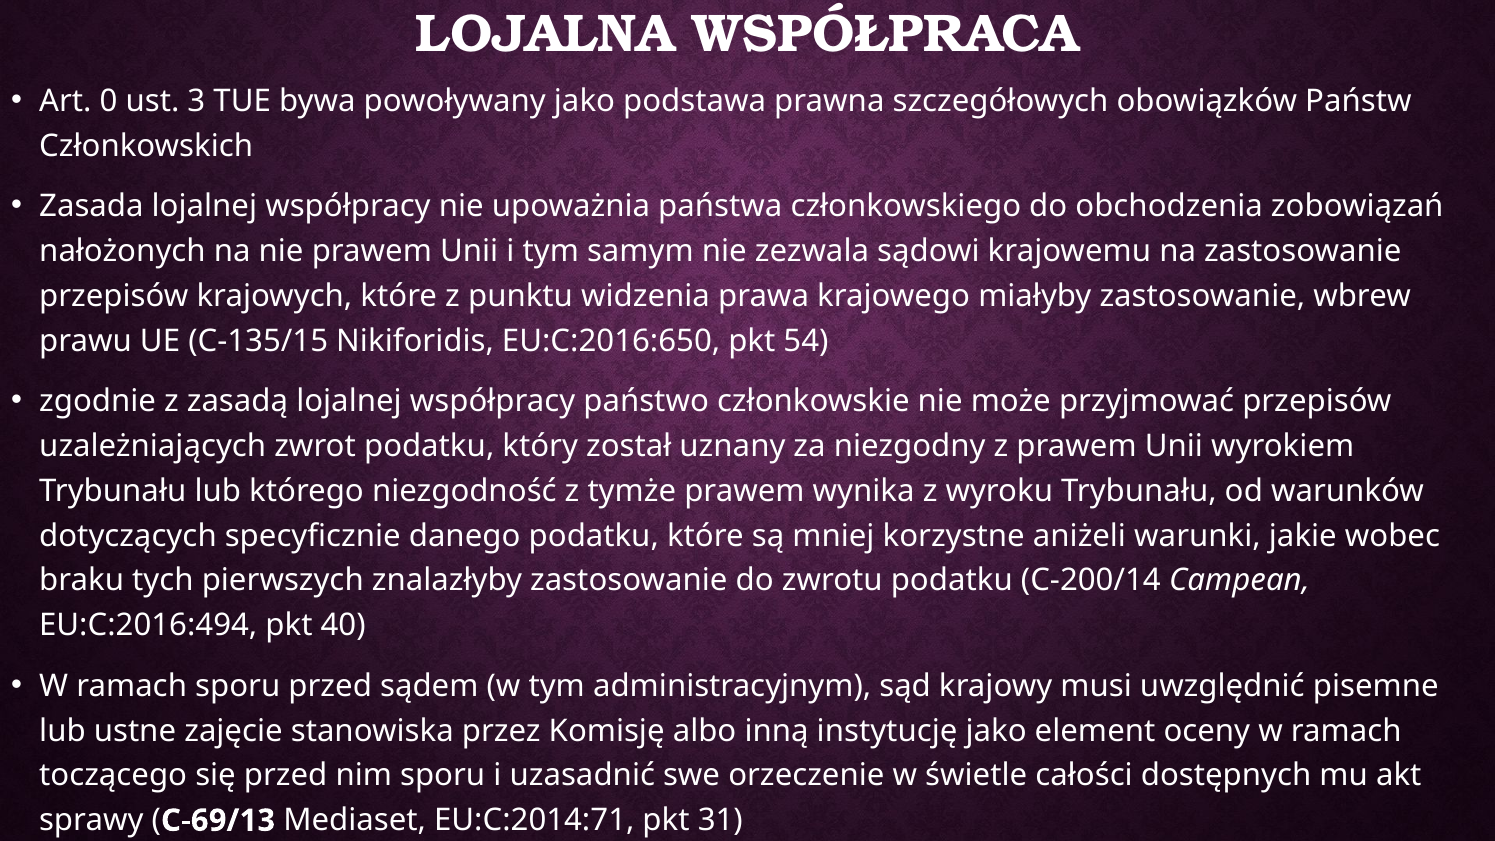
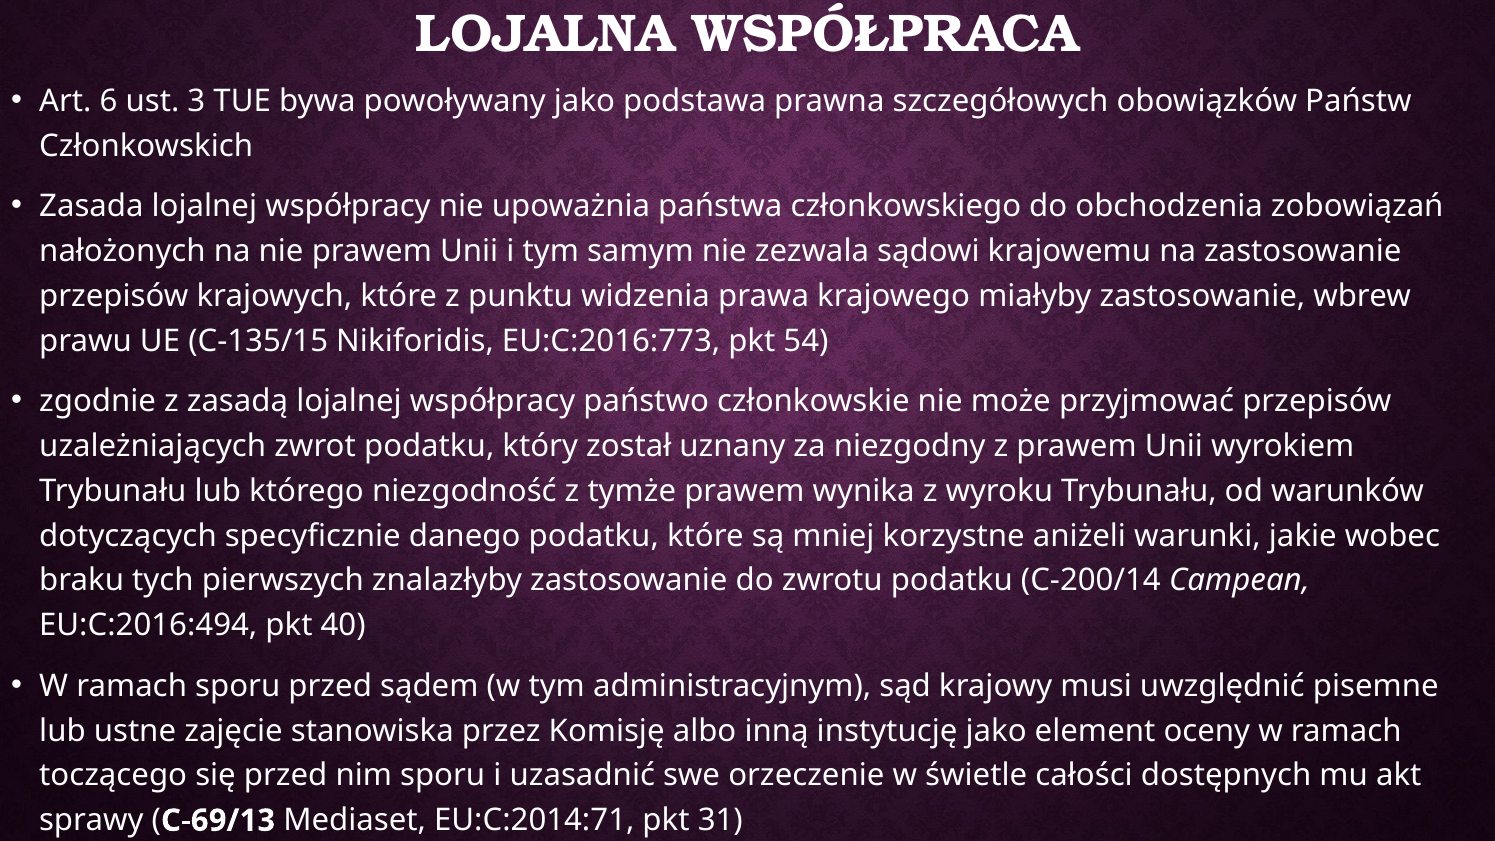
0: 0 -> 6 (109, 101)
EU:C:2016:650: EU:C:2016:650 -> EU:C:2016:773 (611, 341)
